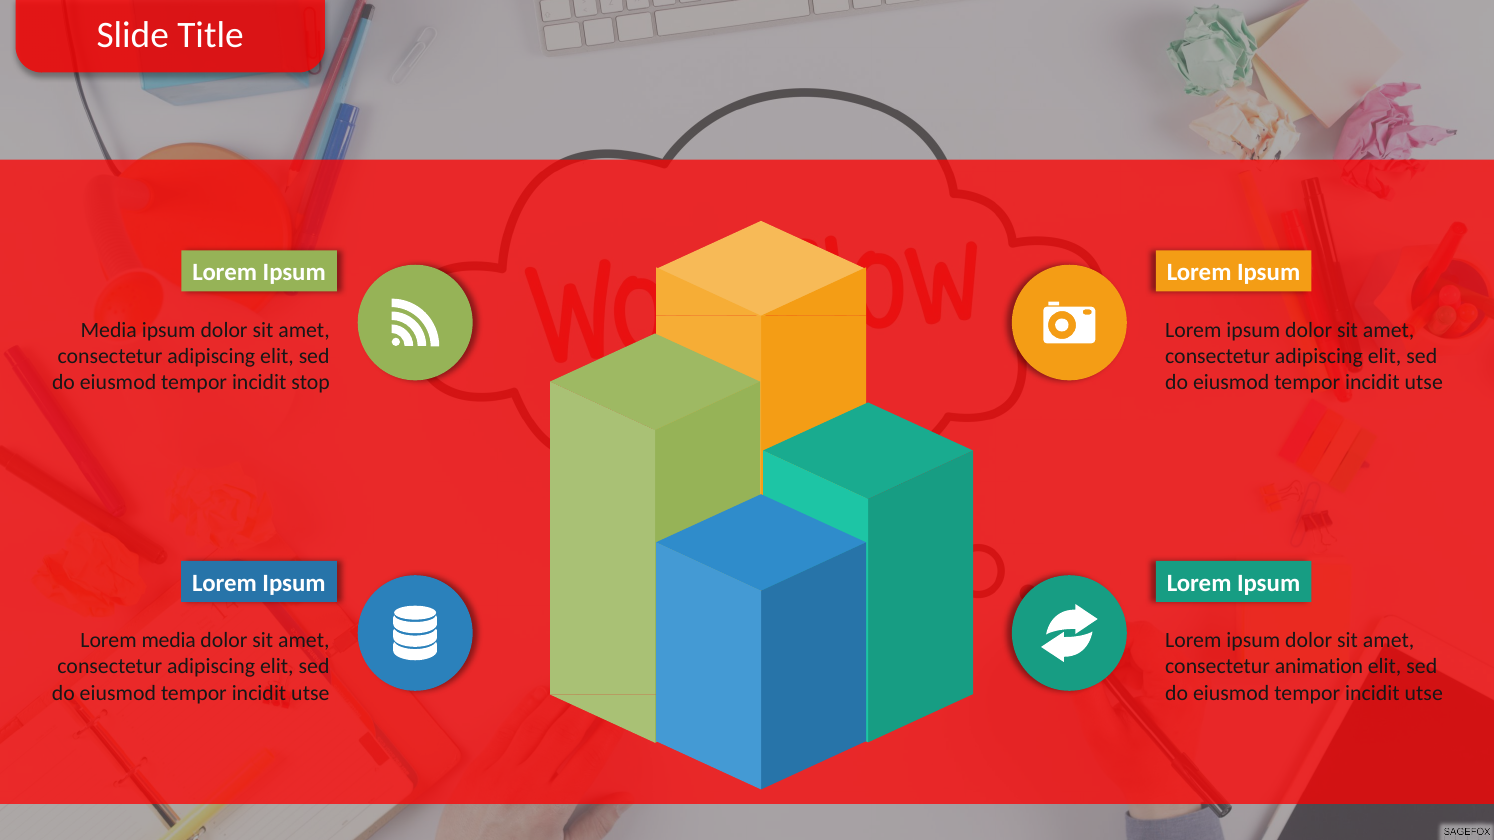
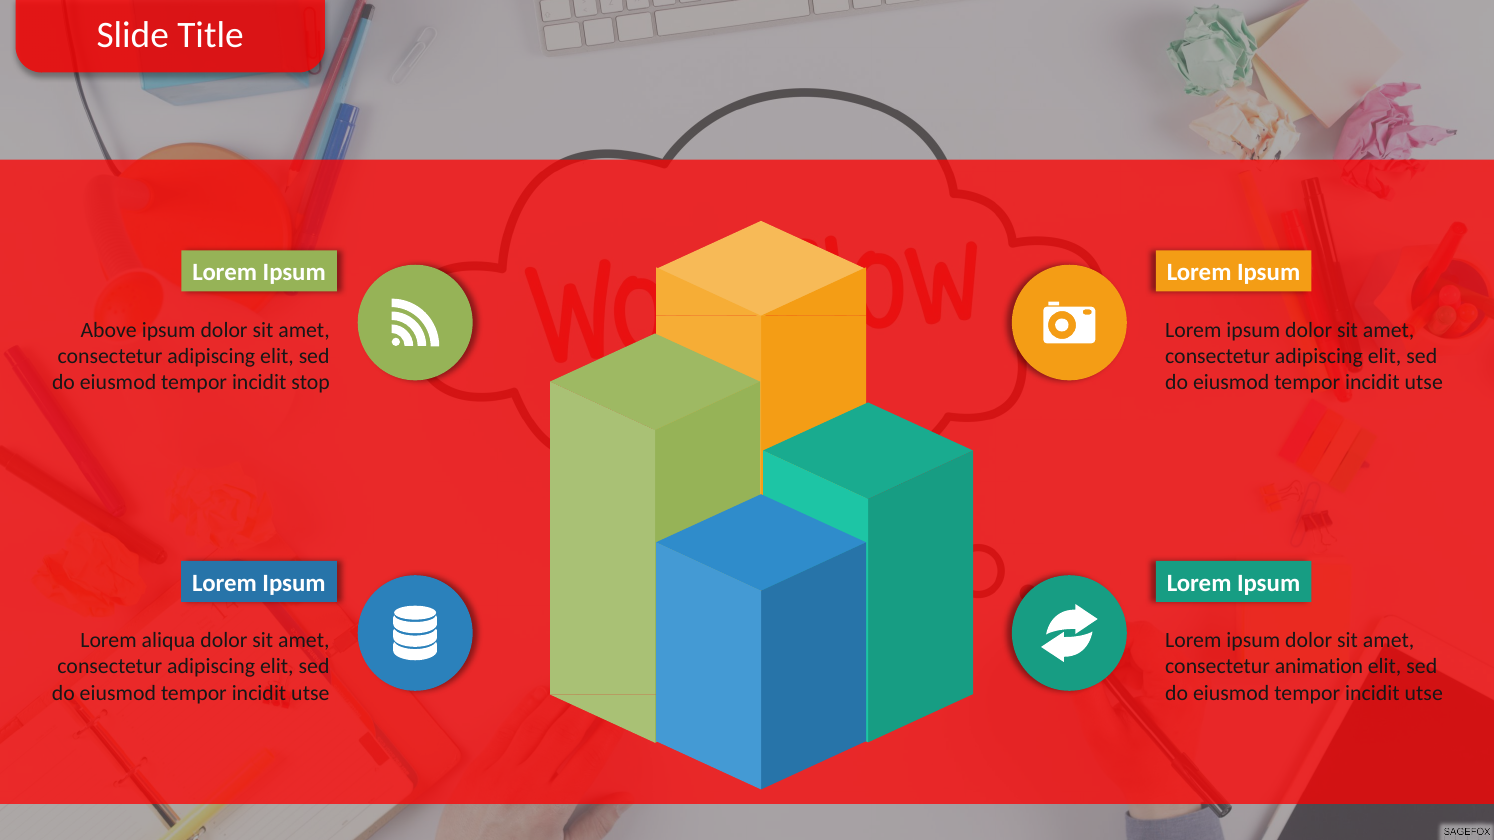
Media: Media -> Above (109, 330)
Lorem media: media -> aliqua (169, 641)
